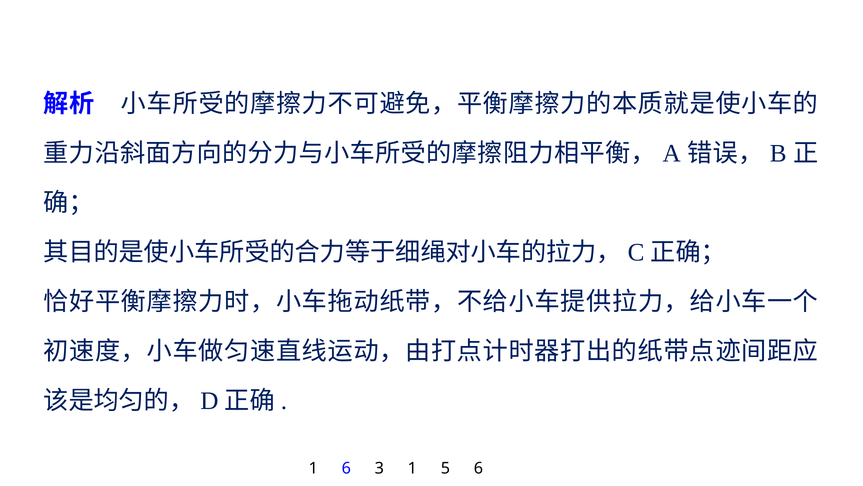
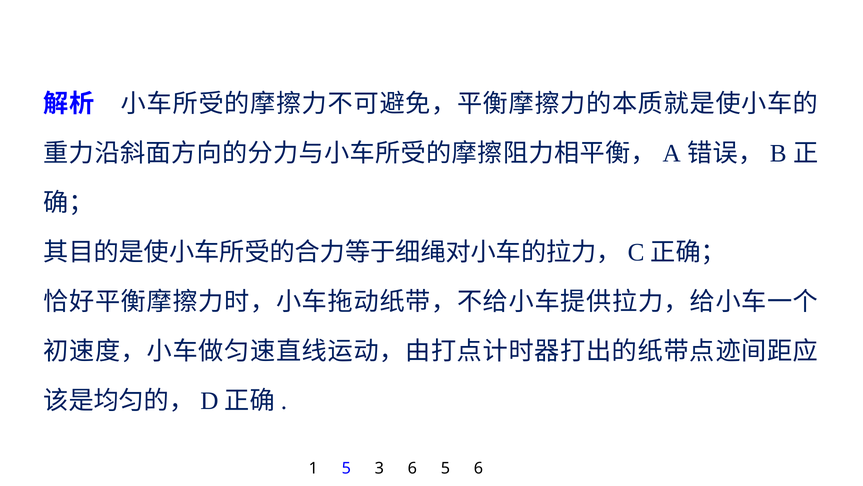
1 6: 6 -> 5 (346, 468)
3 1: 1 -> 6 (412, 468)
